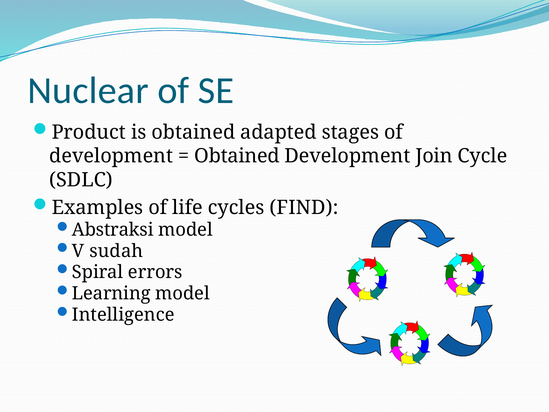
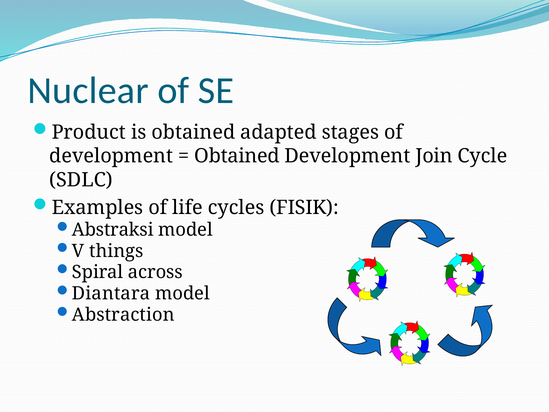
FIND: FIND -> FISIK (304, 207)
sudah: sudah -> things (116, 251)
errors: errors -> across (155, 272)
Learning: Learning -> Diantara (111, 293)
Intelligence: Intelligence -> Abstraction (123, 315)
